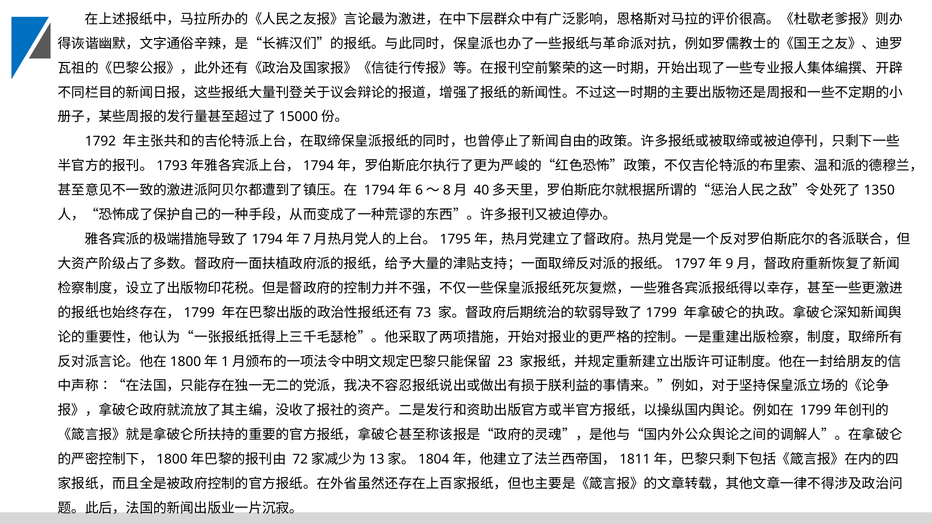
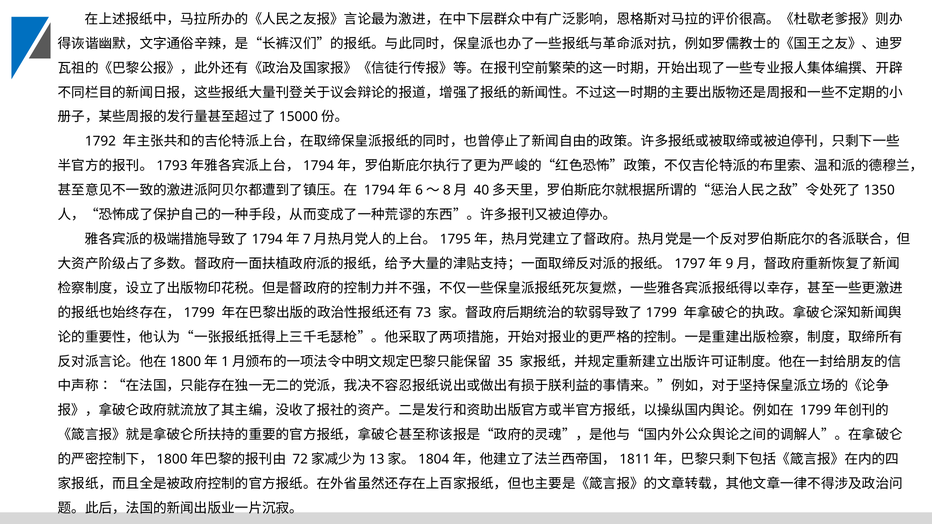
23: 23 -> 35 (505, 362)
